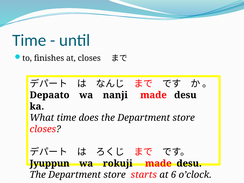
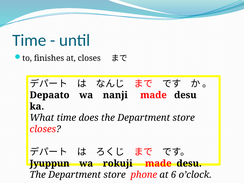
starts: starts -> phone (144, 175)
